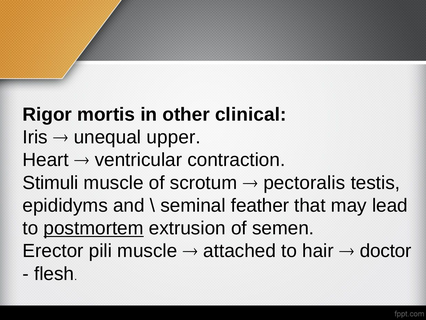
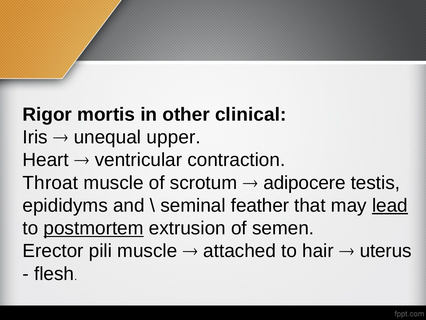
Stimuli: Stimuli -> Throat (50, 182)
pectoralis: pectoralis -> adipocere (304, 182)
lead underline: none -> present (390, 205)
doctor: doctor -> uterus (386, 251)
